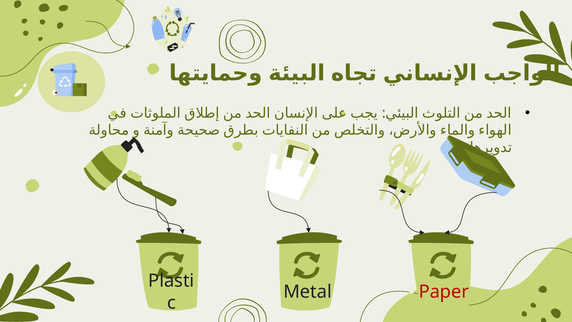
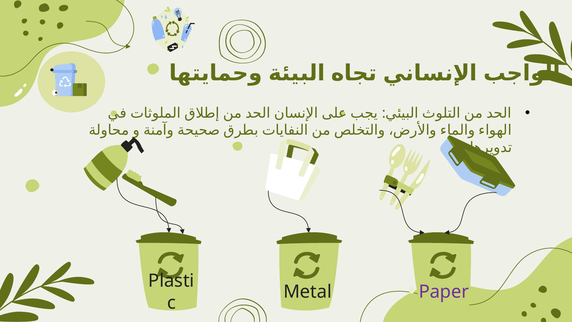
Paper colour: red -> purple (444, 292)
